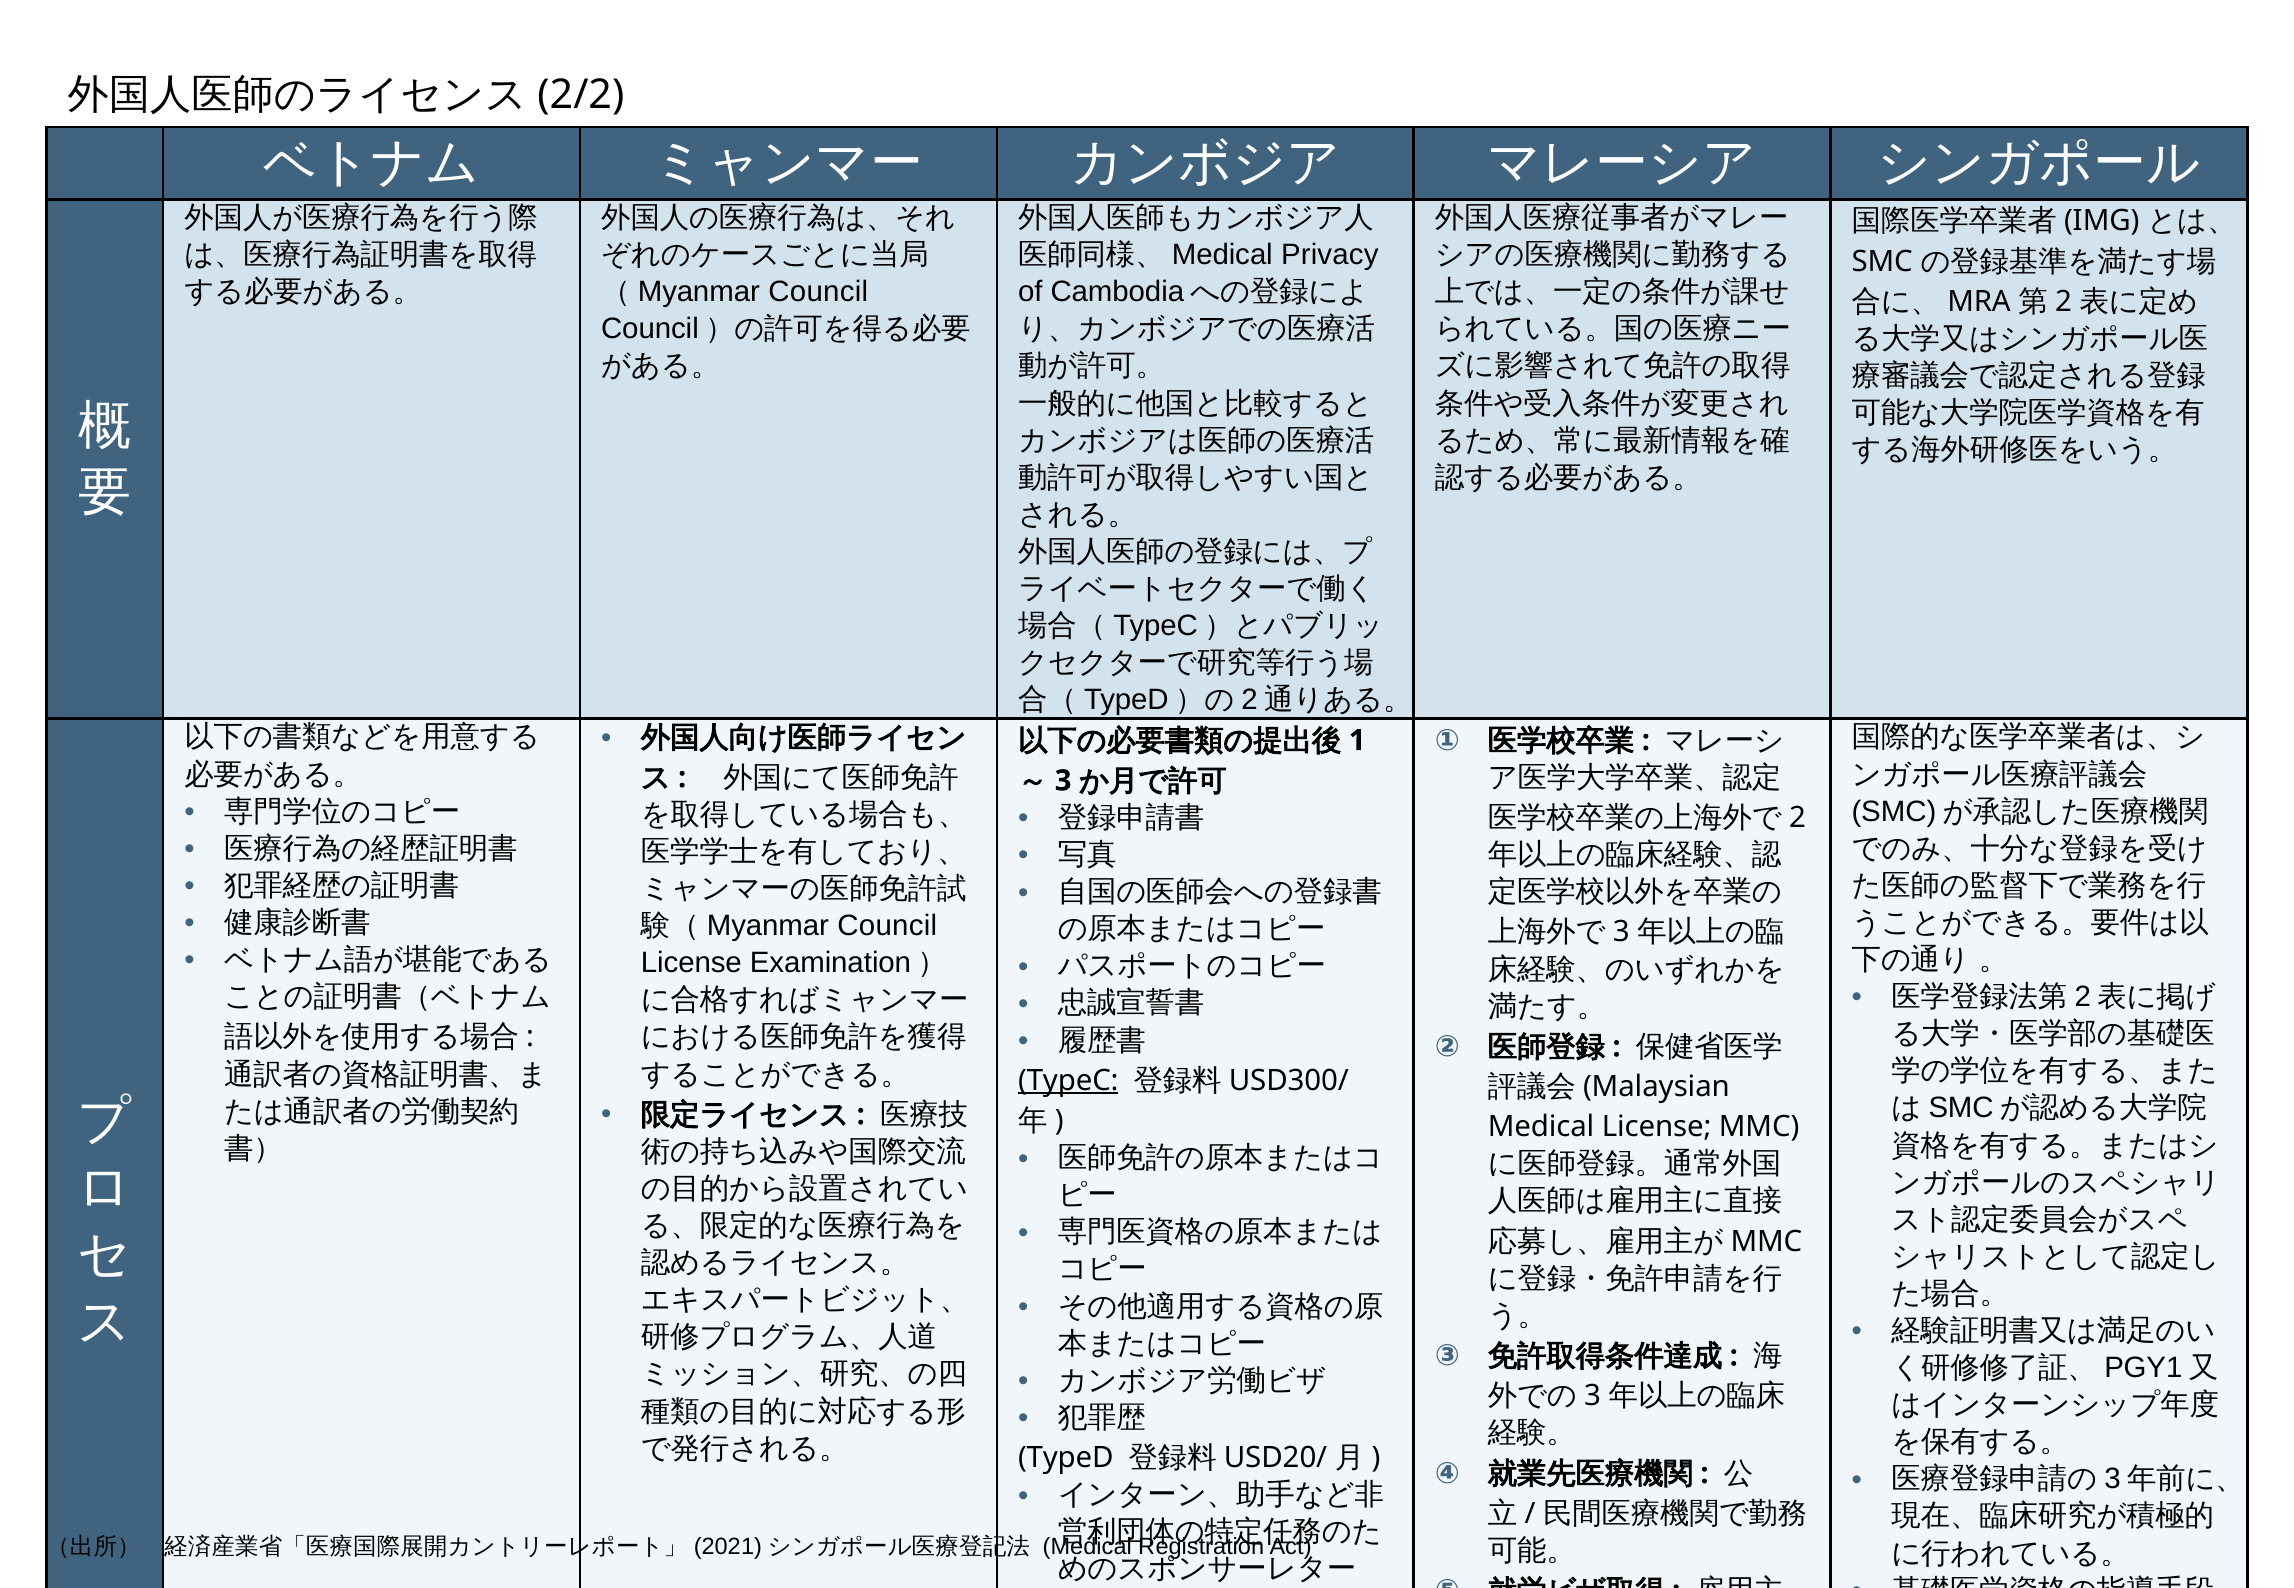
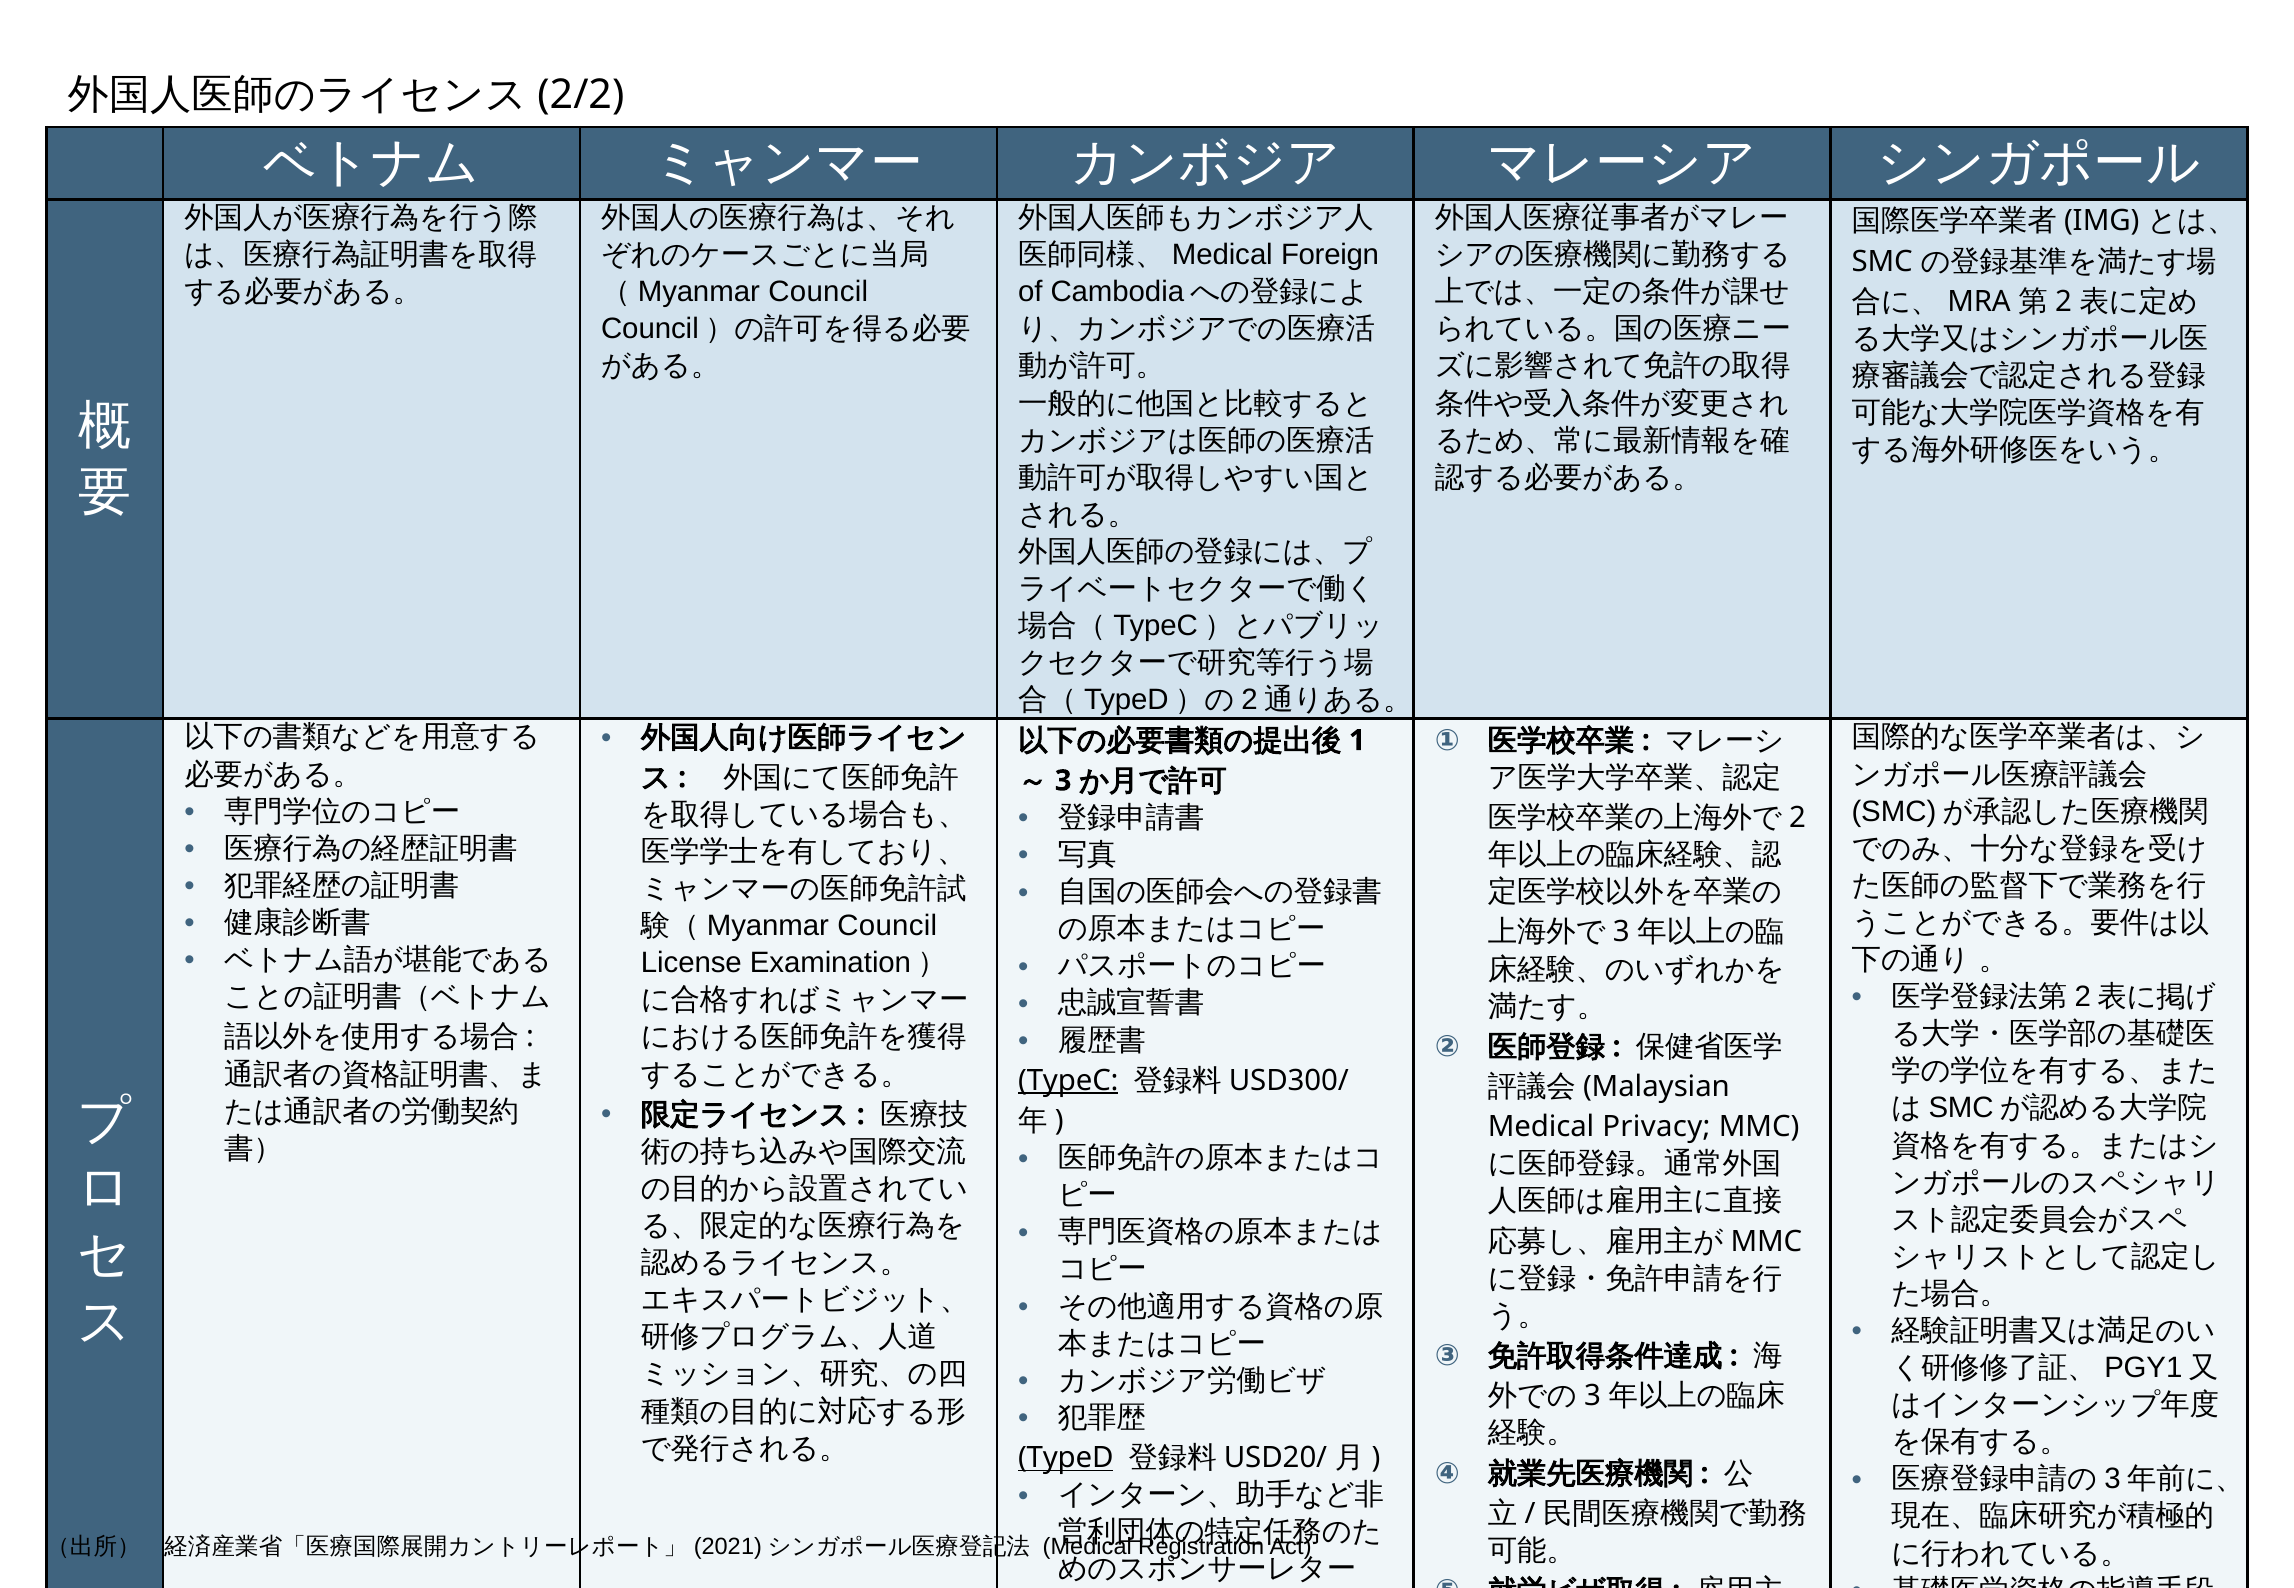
Privacy: Privacy -> Foreign (1330, 255)
Medical License: License -> Privacy (1656, 1127)
TypeD underline: none -> present (1066, 1458)
